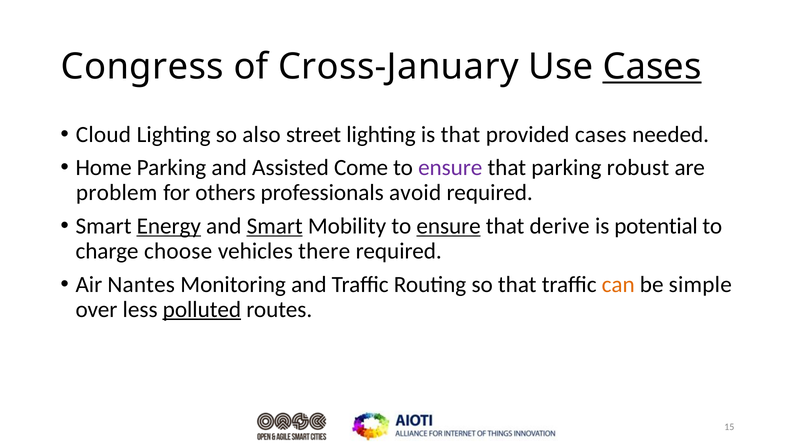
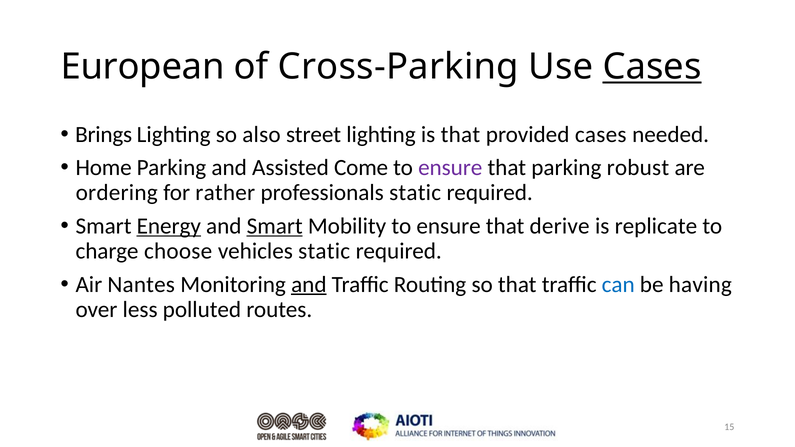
Congress: Congress -> European (143, 67)
Cross-January: Cross-January -> Cross-Parking (398, 67)
Cloud: Cloud -> Brings (104, 134)
problem: problem -> ordering (117, 193)
others: others -> rather (225, 193)
professionals avoid: avoid -> static (415, 193)
ensure underline: present -> none (449, 226)
potential: potential -> replicate (656, 226)
vehicles there: there -> static (324, 251)
and underline: none -> present (309, 285)
can colour: orange -> blue (618, 285)
simple: simple -> having (700, 285)
polluted underline: present -> none (202, 310)
